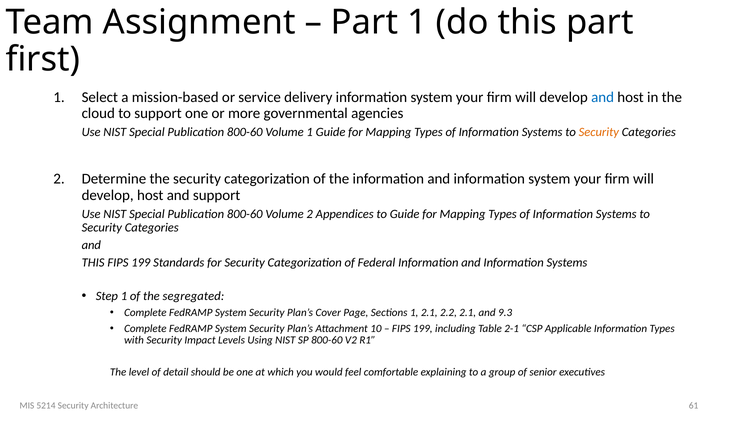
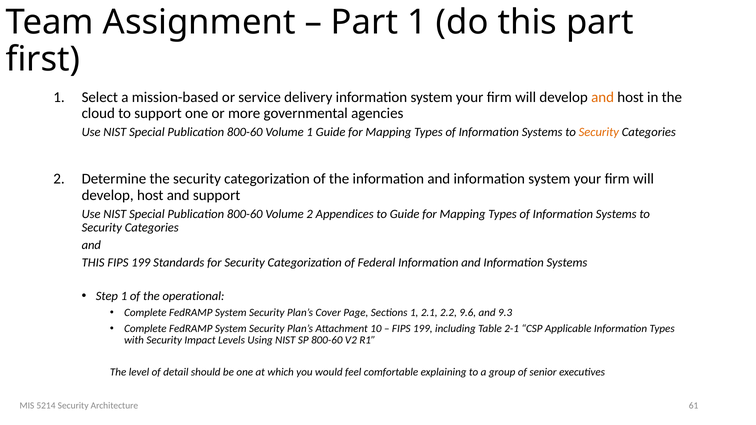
and colour: blue -> orange (603, 97)
segregated: segregated -> operational (193, 296)
2.2 2.1: 2.1 -> 9.6 (468, 313)
